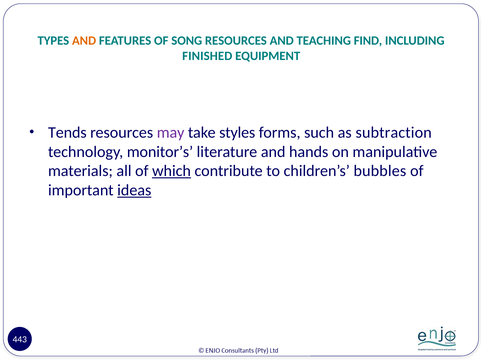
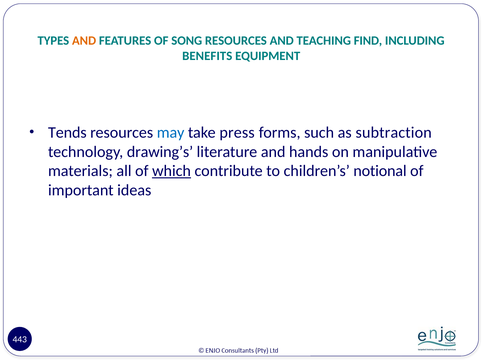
FINISHED: FINISHED -> BENEFITS (207, 56)
may colour: purple -> blue (171, 133)
styles: styles -> press (237, 133)
monitor’s: monitor’s -> drawing’s (160, 152)
bubbles: bubbles -> notional (380, 171)
ideas underline: present -> none (134, 191)
